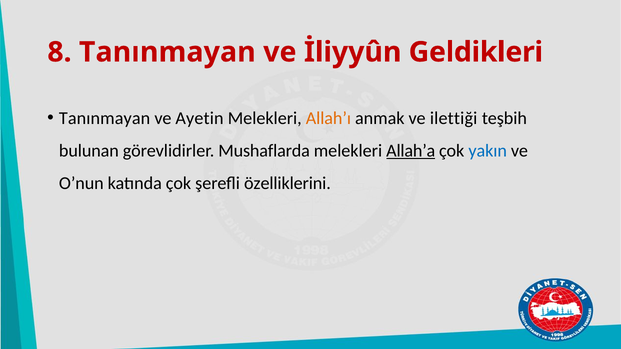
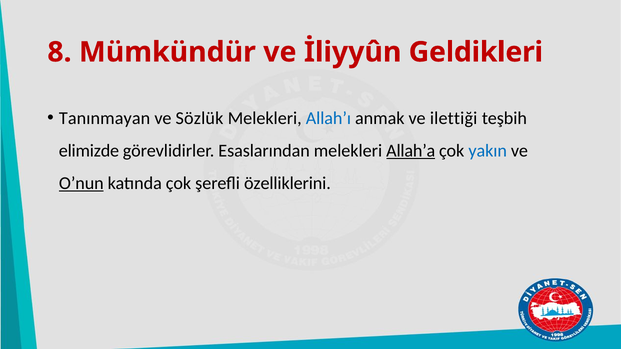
8 Tanınmayan: Tanınmayan -> Mümkündür (167, 52)
Ayetin: Ayetin -> Sözlük (199, 118)
Allah’ı colour: orange -> blue (328, 118)
bulunan: bulunan -> elimizde (89, 151)
Mushaflarda: Mushaflarda -> Esaslarından (264, 151)
O’nun underline: none -> present (81, 183)
